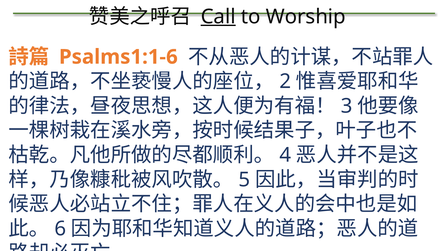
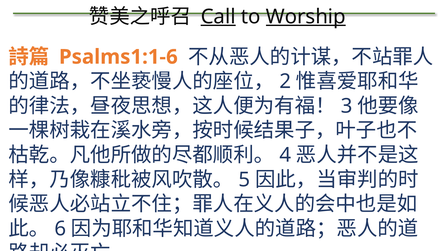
Worship underline: none -> present (306, 17)
